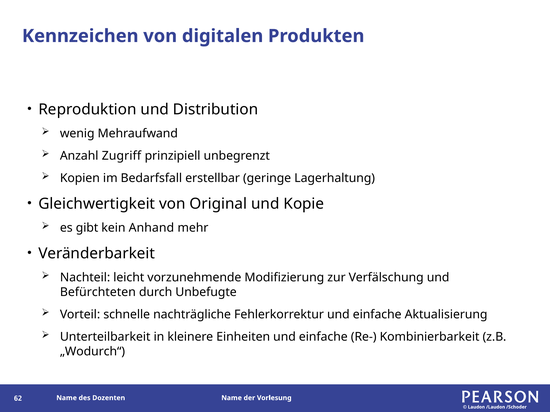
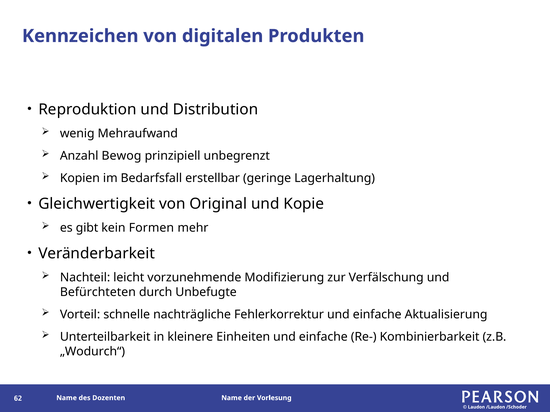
Zugriff: Zugriff -> Bewog (121, 156)
Anhand: Anhand -> Formen (151, 228)
